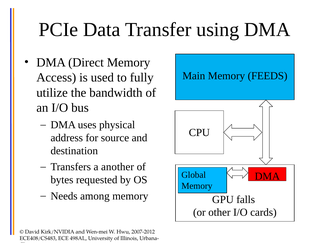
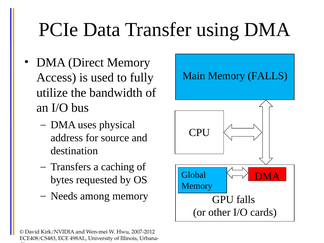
Memory FEEDS: FEEDS -> FALLS (268, 76)
another: another -> caching (118, 167)
